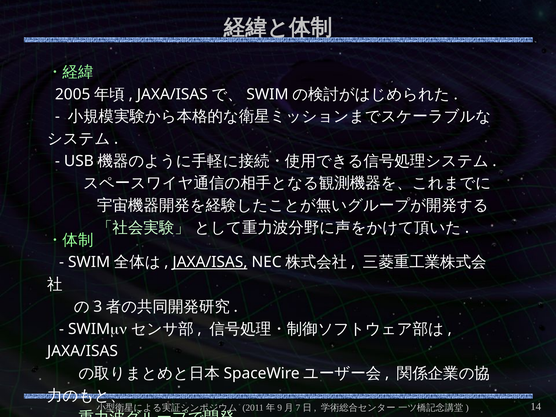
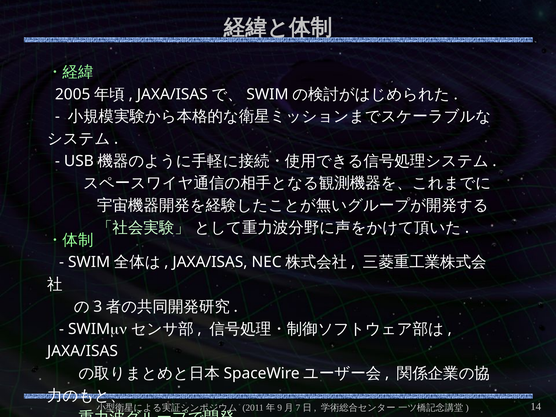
JAXA/ISAS underline: present -> none (210, 262)
